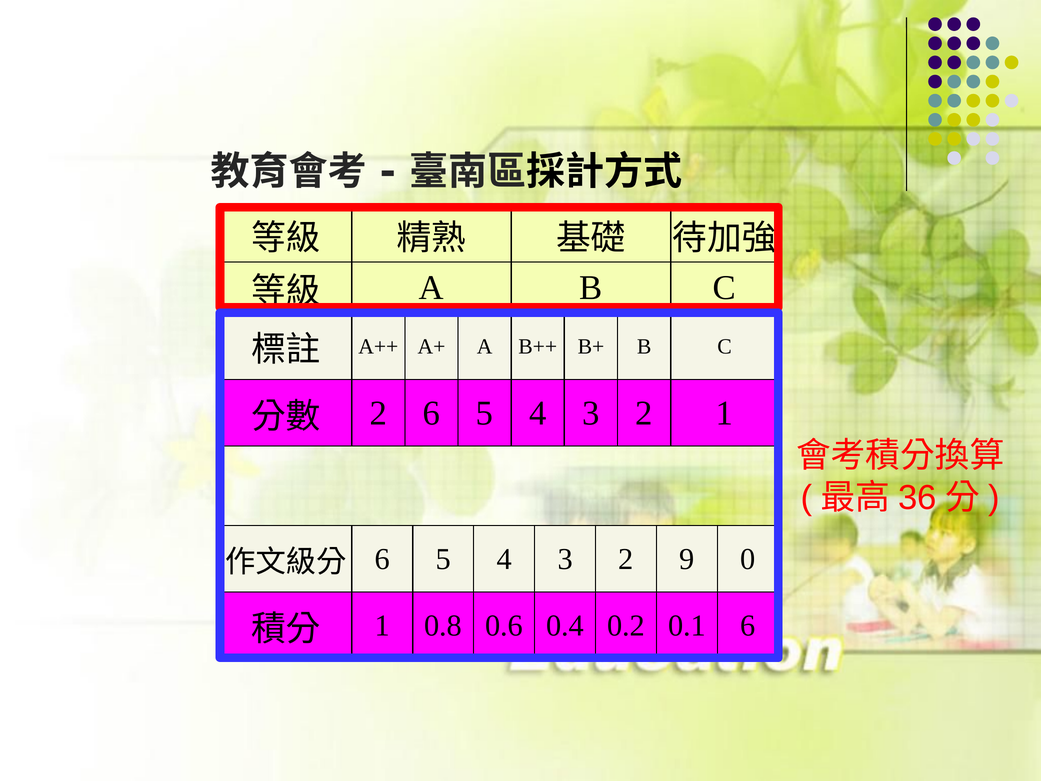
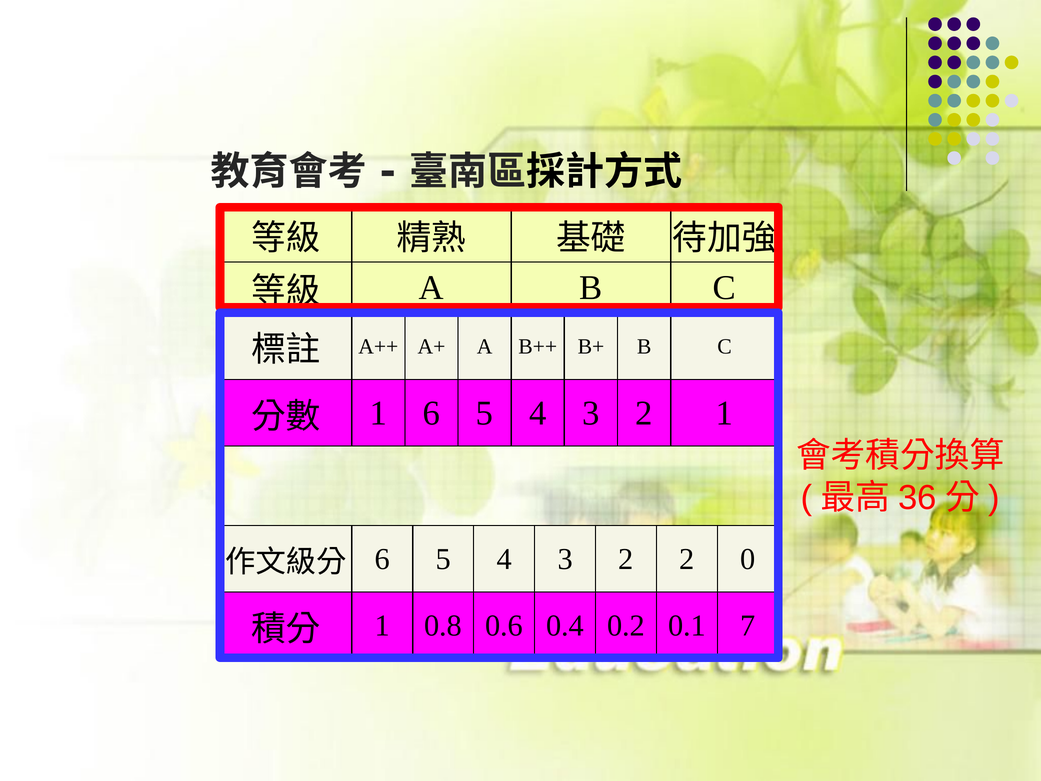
2: 2 -> 1 (378, 413)
2 9: 9 -> 2 (687, 559)
0.1 6: 6 -> 7 (748, 626)
